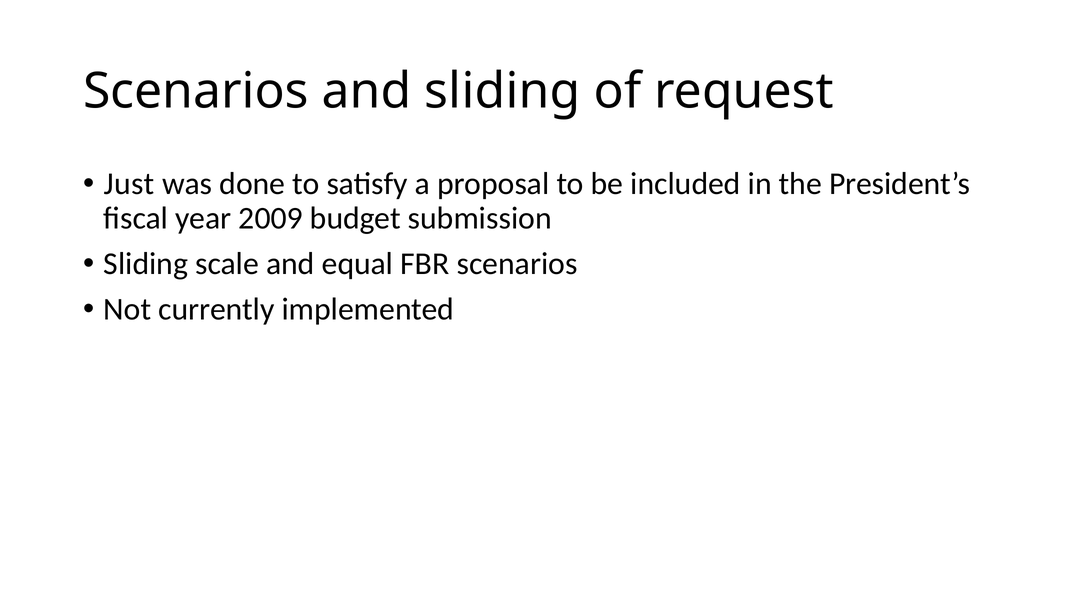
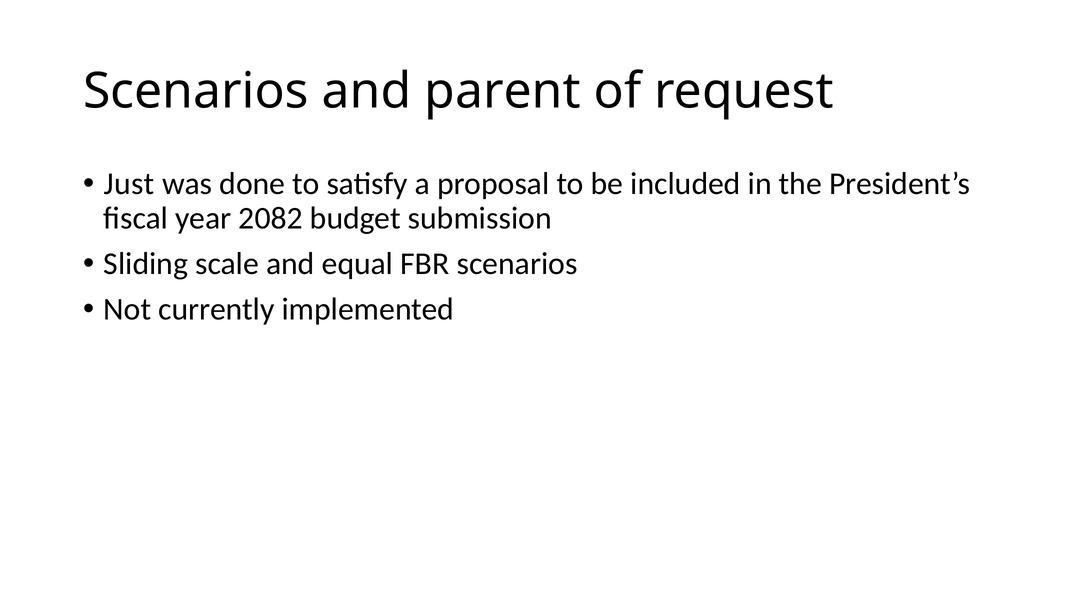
and sliding: sliding -> parent (503, 91)
2009: 2009 -> 2082 (271, 218)
